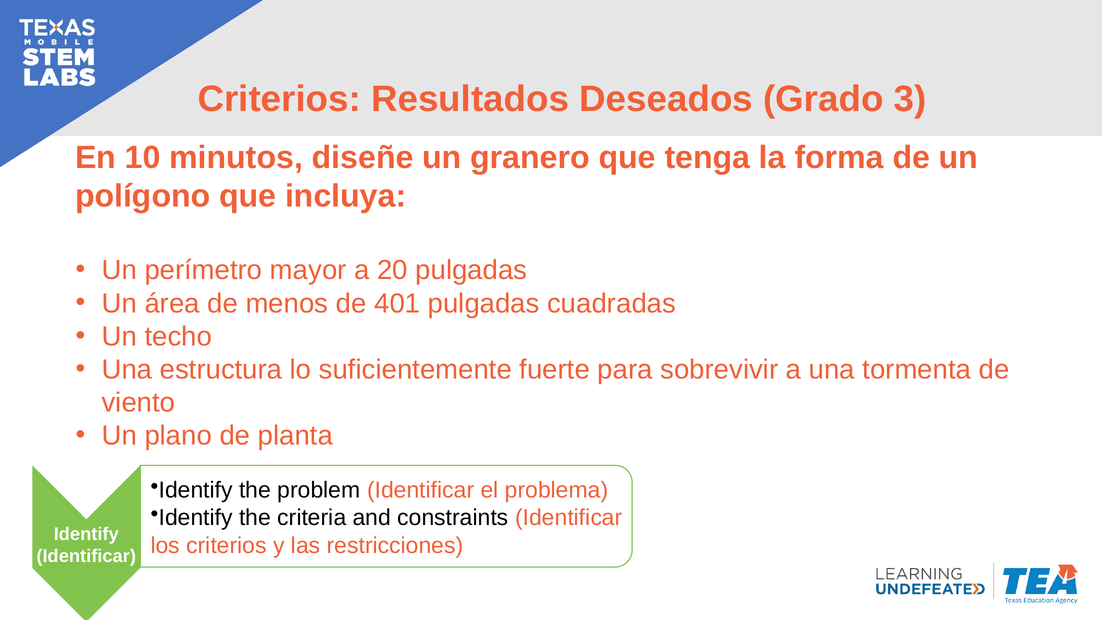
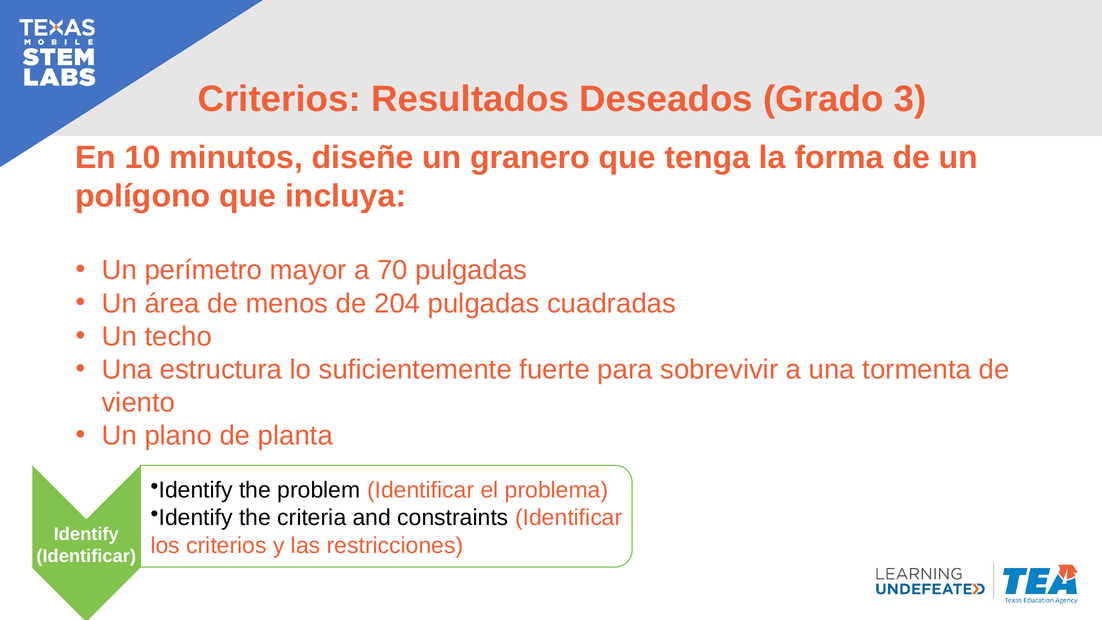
20: 20 -> 70 (392, 270)
401: 401 -> 204 (397, 303)
